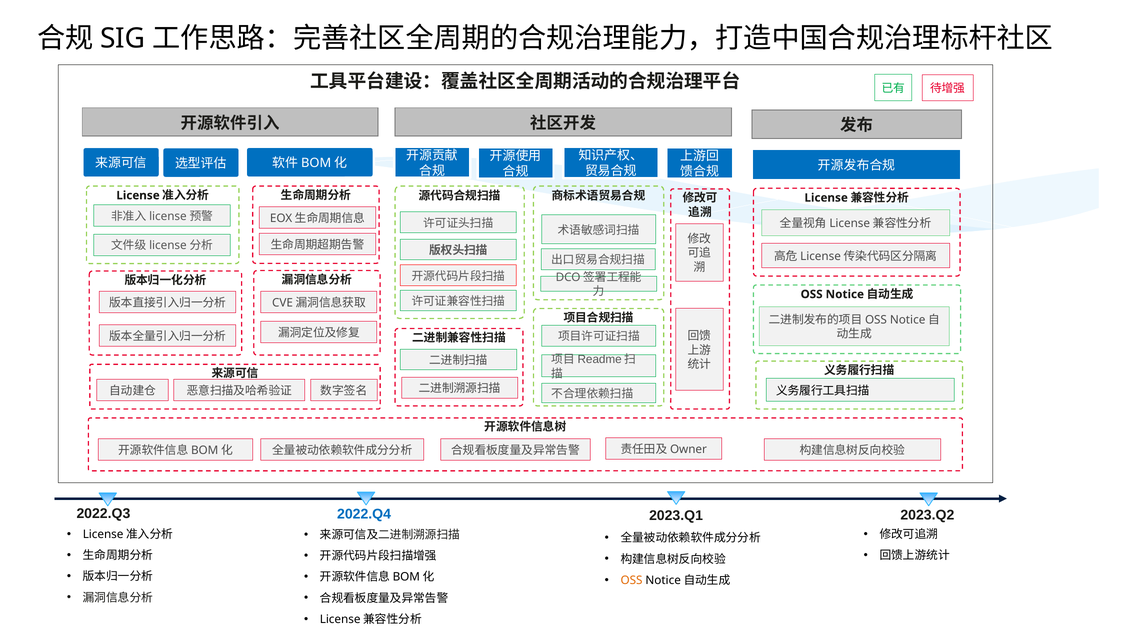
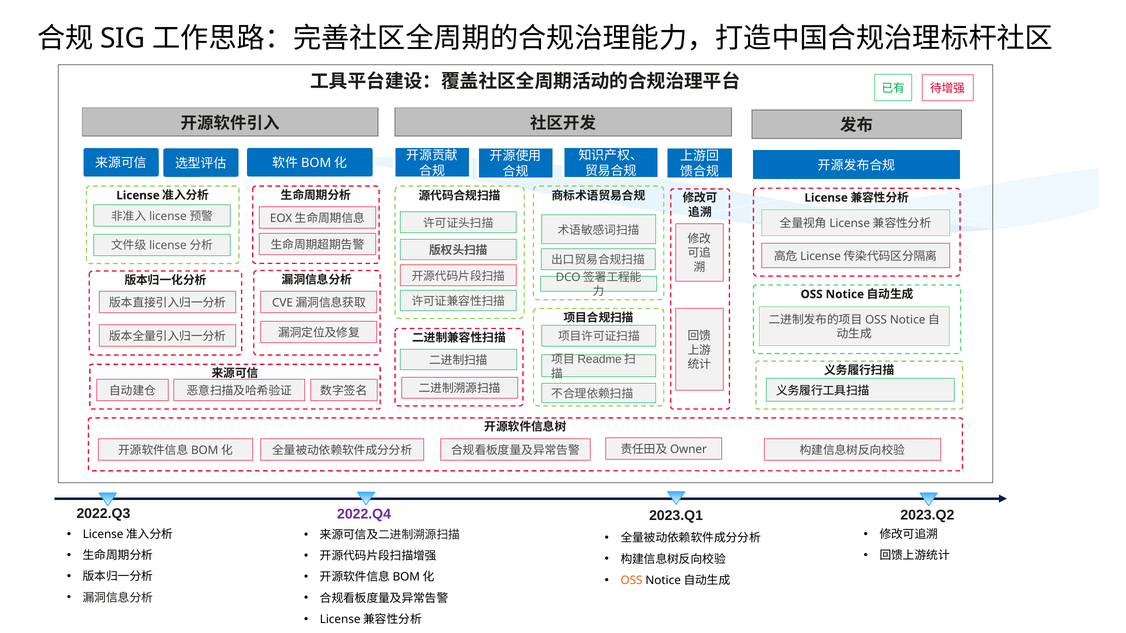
2022.Q4 colour: blue -> purple (364, 515)
